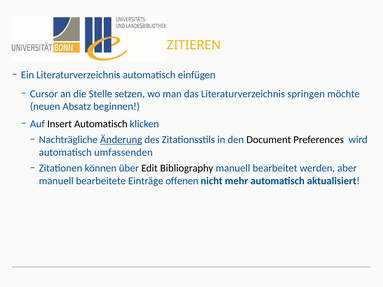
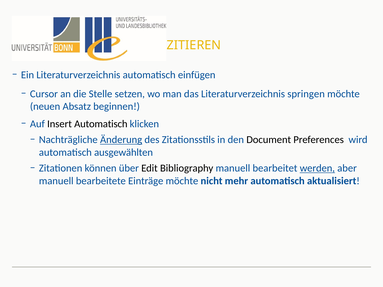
umfassenden: umfassenden -> ausgewählten (124, 152)
werden underline: none -> present (317, 168)
Einträge offenen: offenen -> möchte (182, 181)
